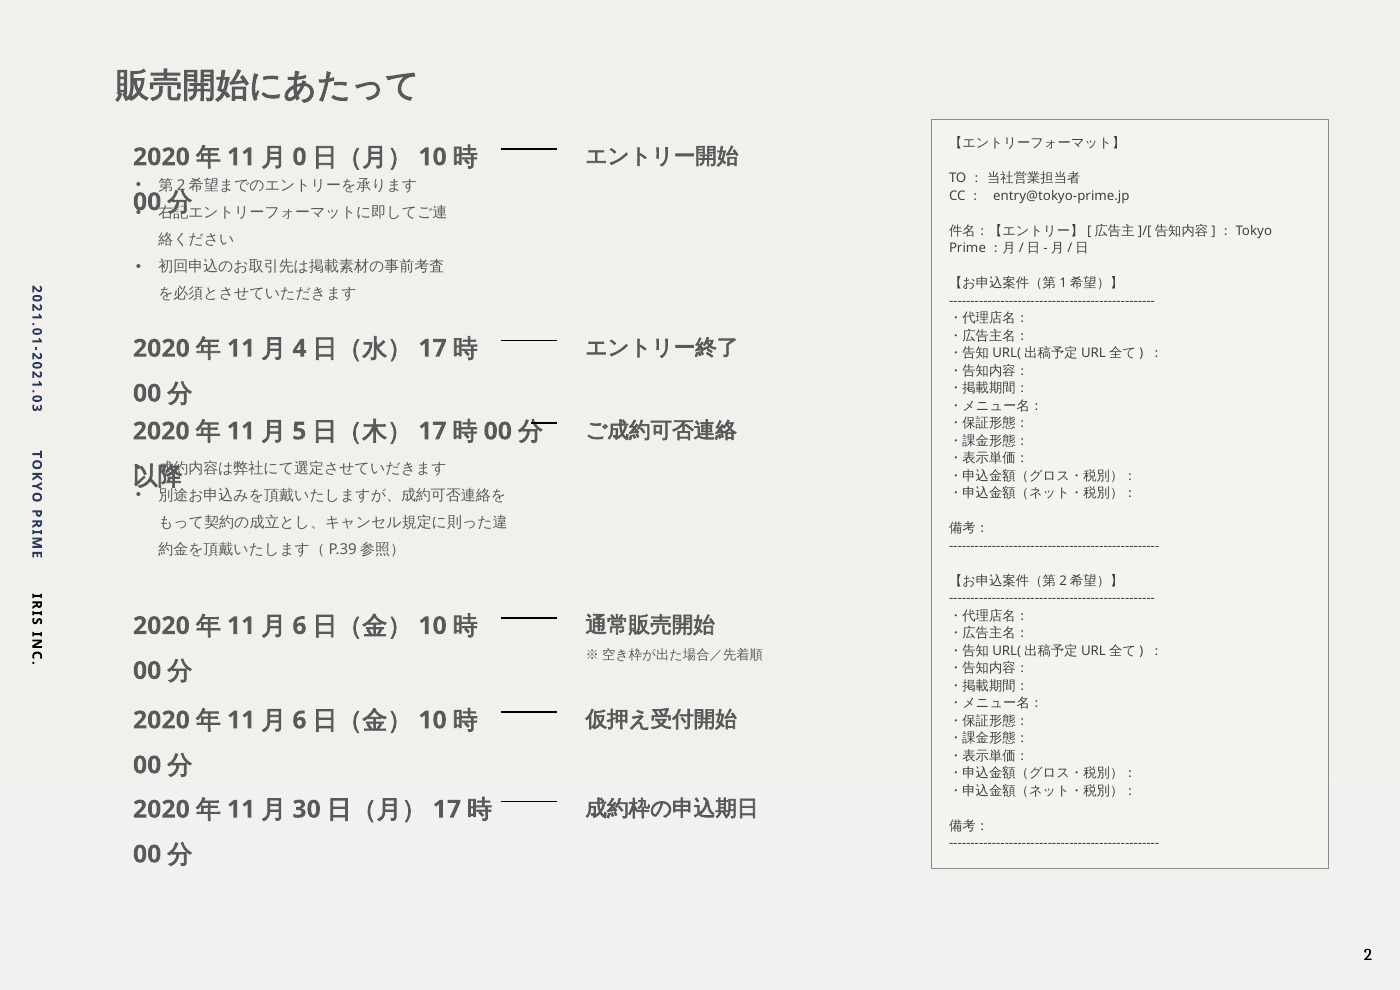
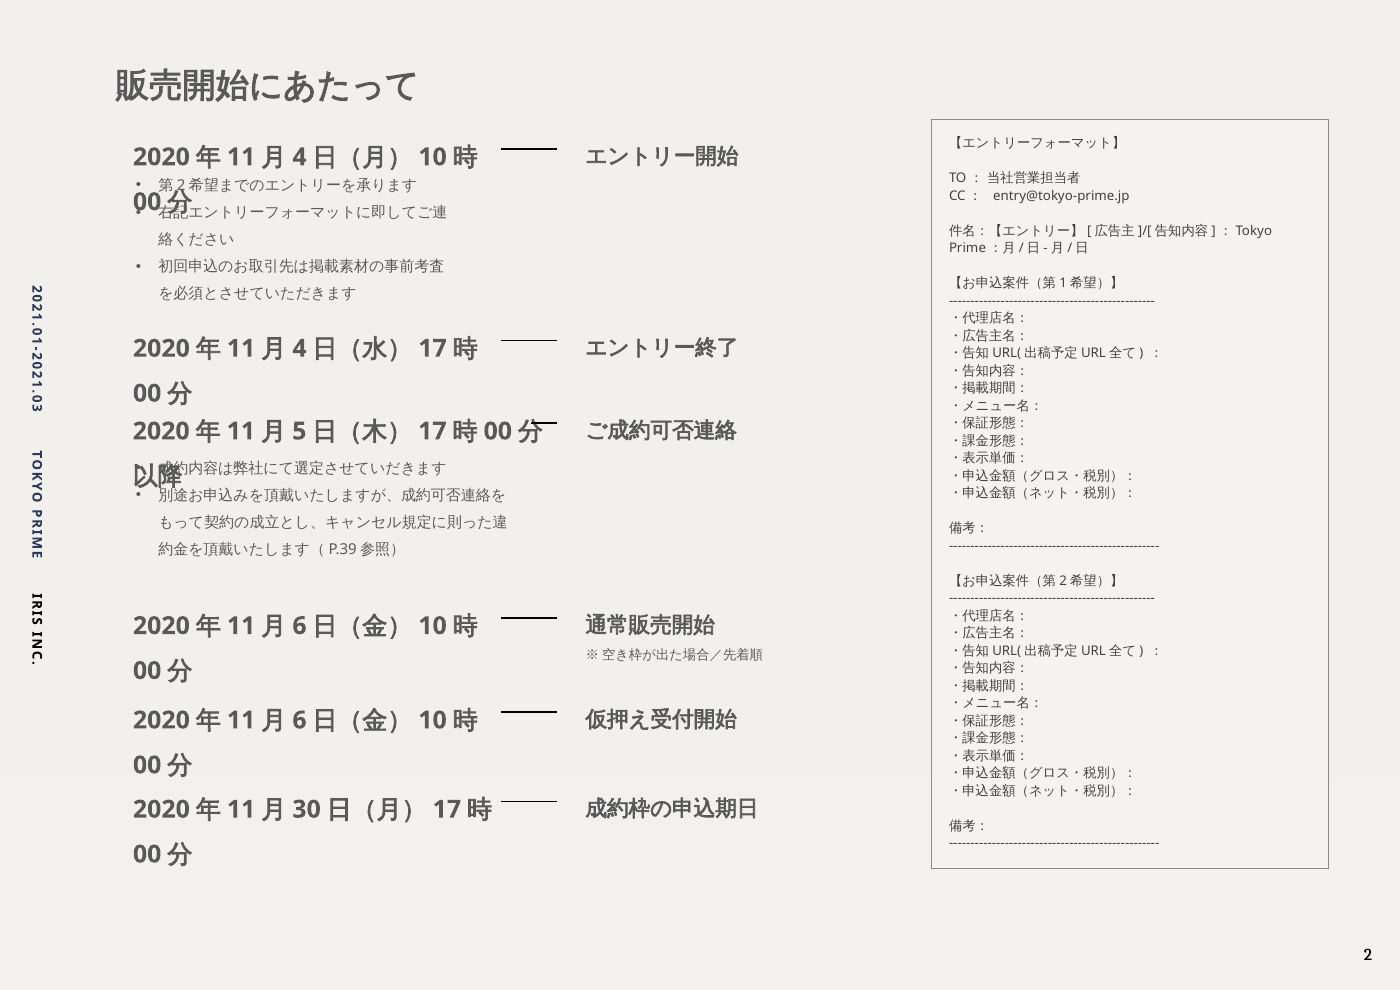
0: 0 -> 4 (299, 157)
